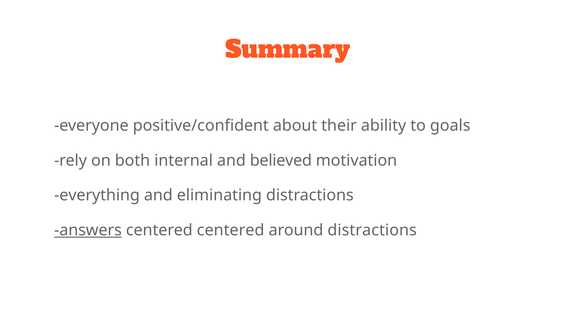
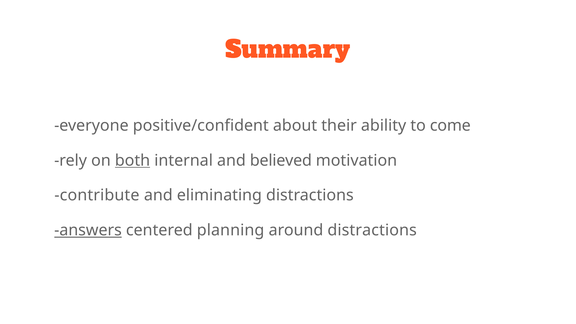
goals: goals -> come (450, 126)
both underline: none -> present (132, 160)
everything: everything -> contribute (97, 195)
centered centered: centered -> planning (231, 230)
